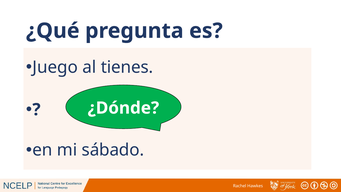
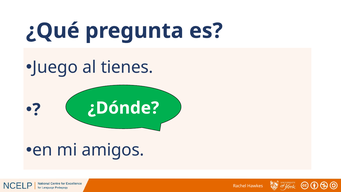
sábado: sábado -> amigos (113, 150)
